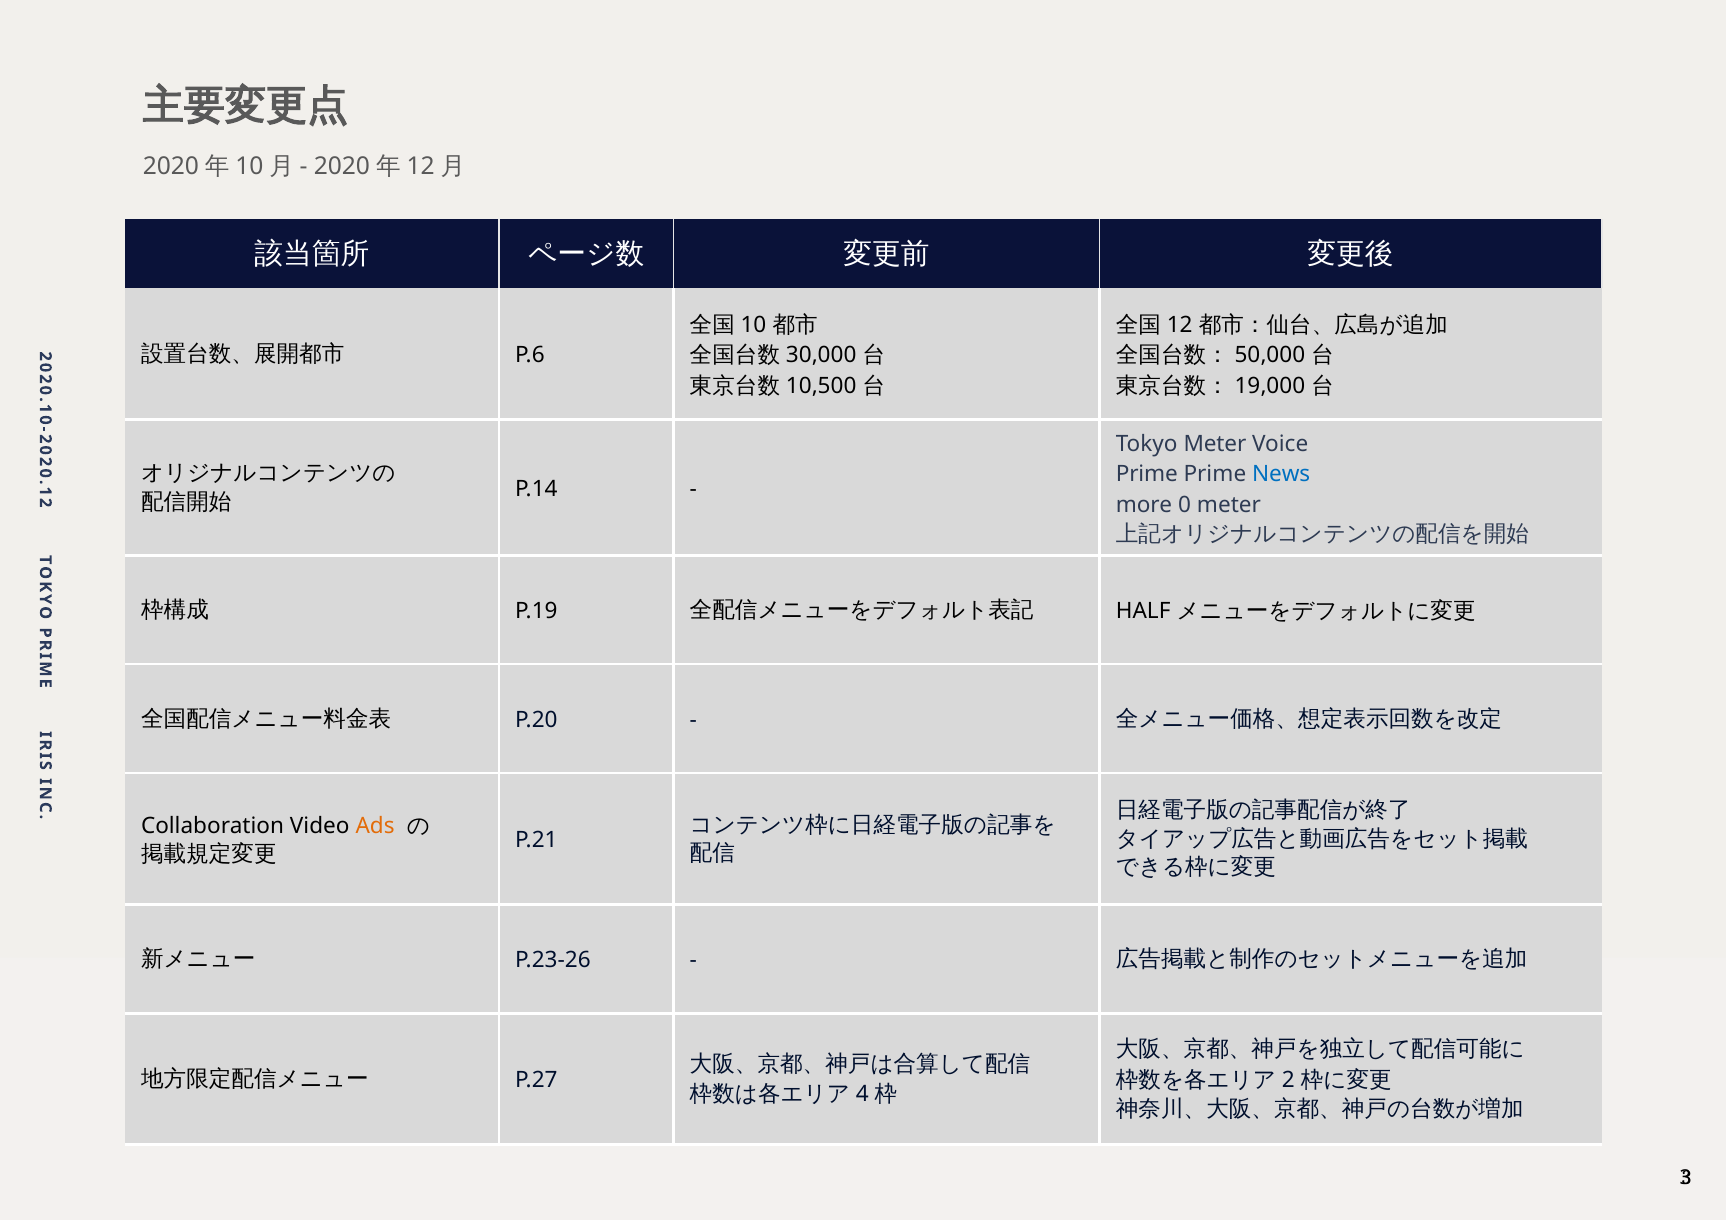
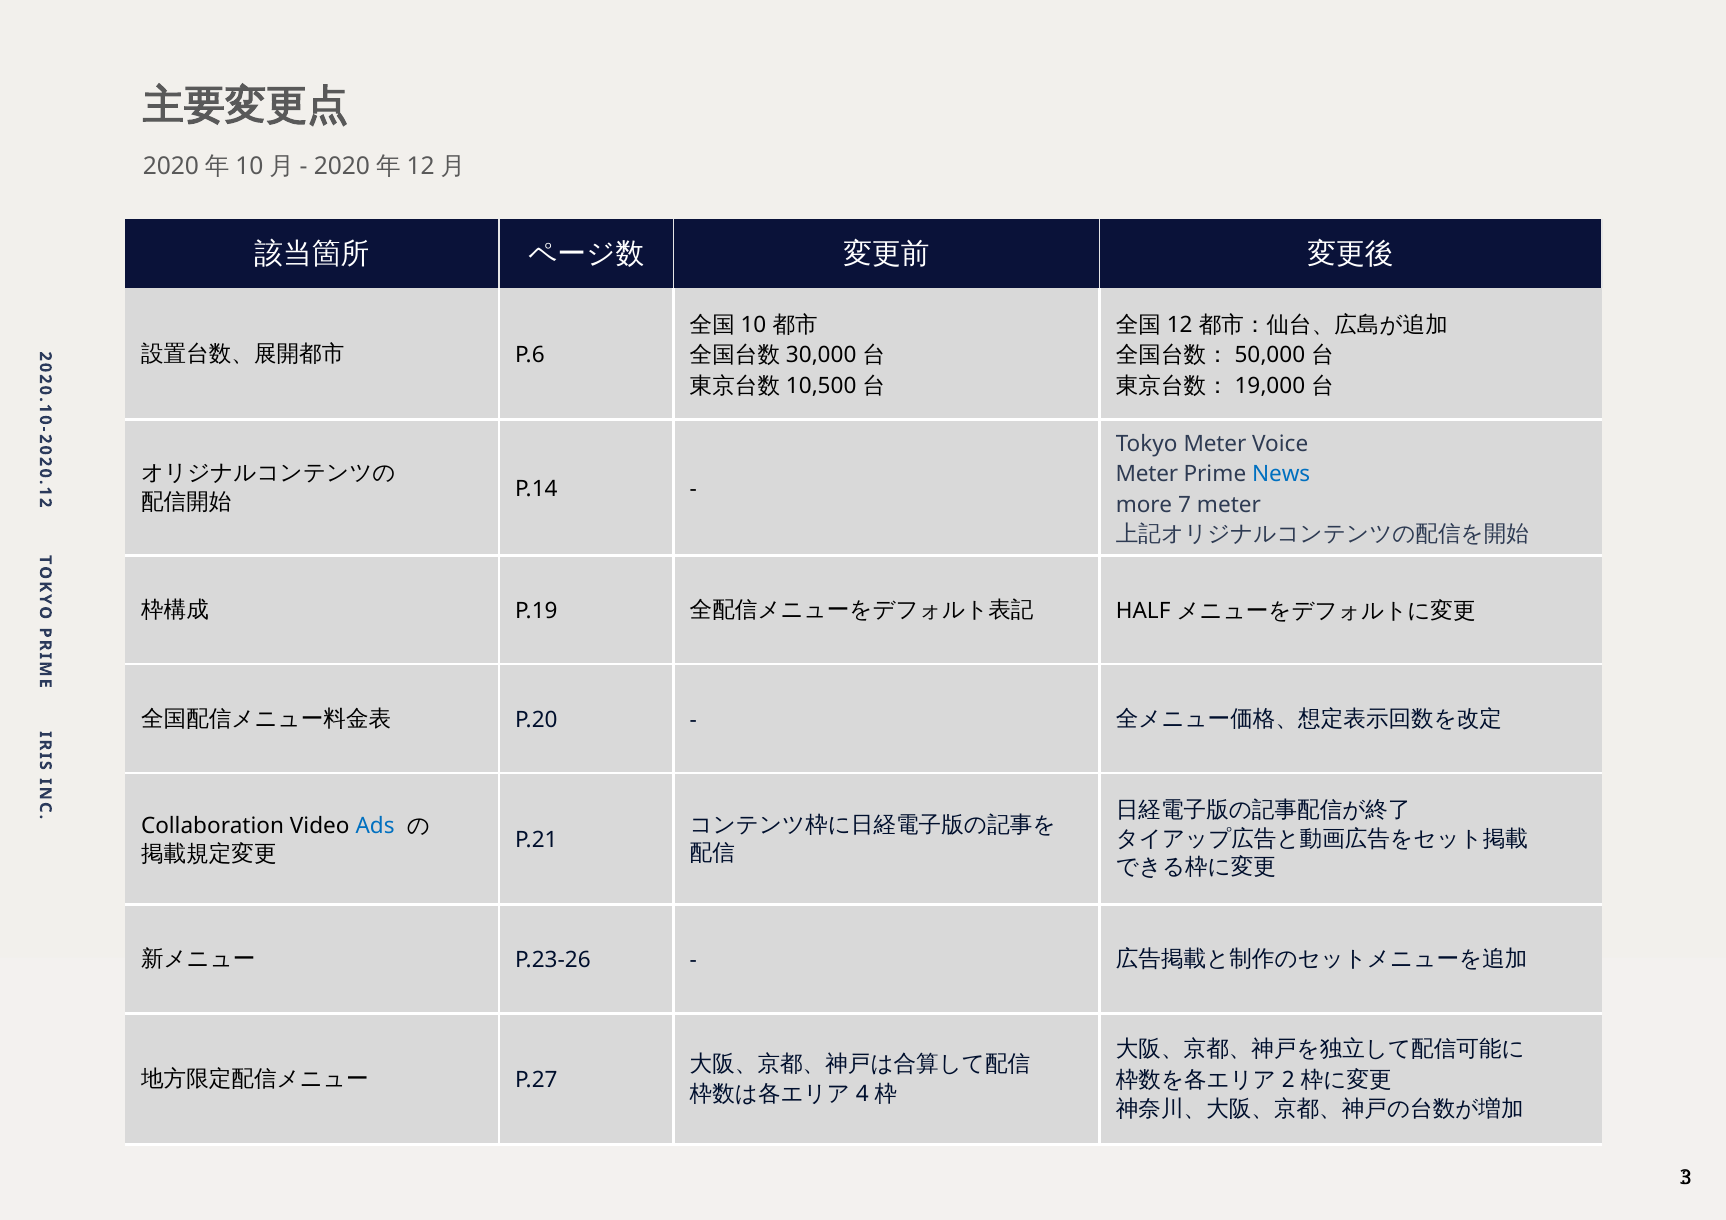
Prime: Prime -> Meter (1147, 475)
more 0: 0 -> 7 (1184, 505)
Ads colour: orange -> blue (375, 826)
